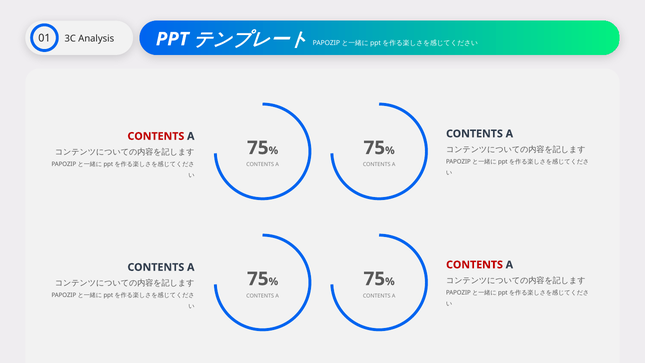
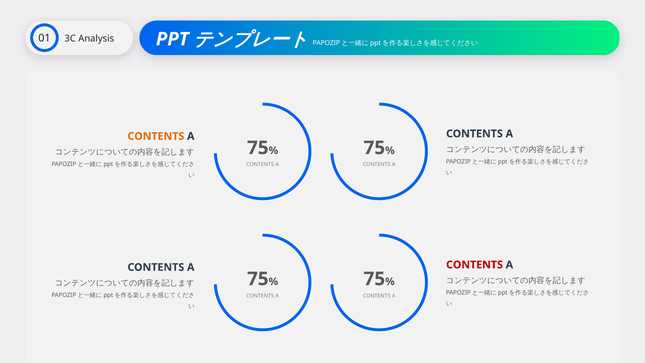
CONTENTS colour: red -> orange (156, 136)
